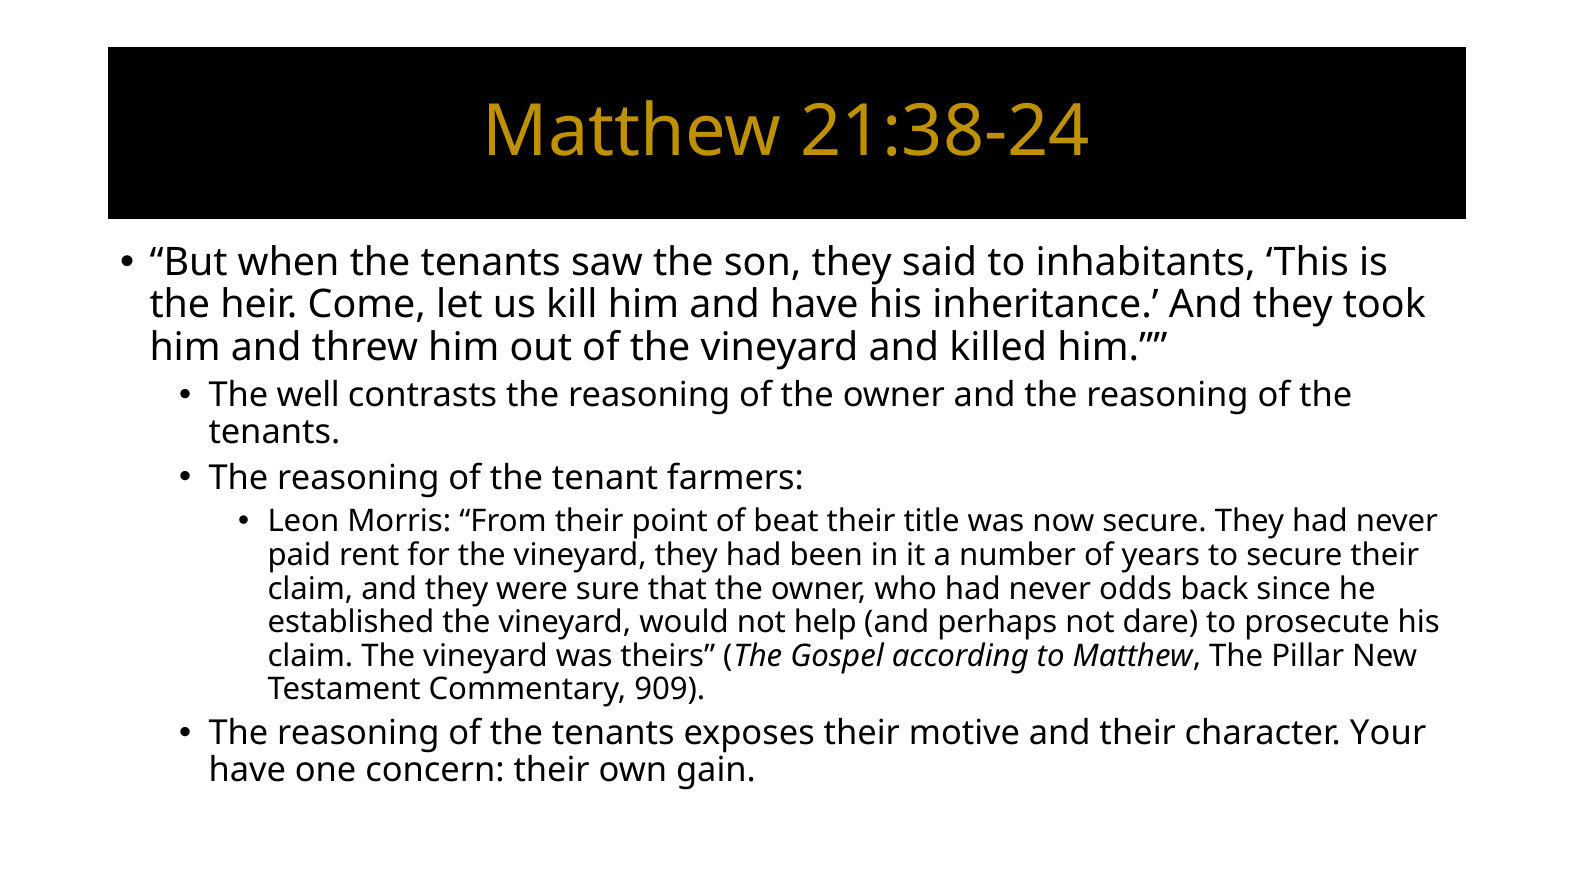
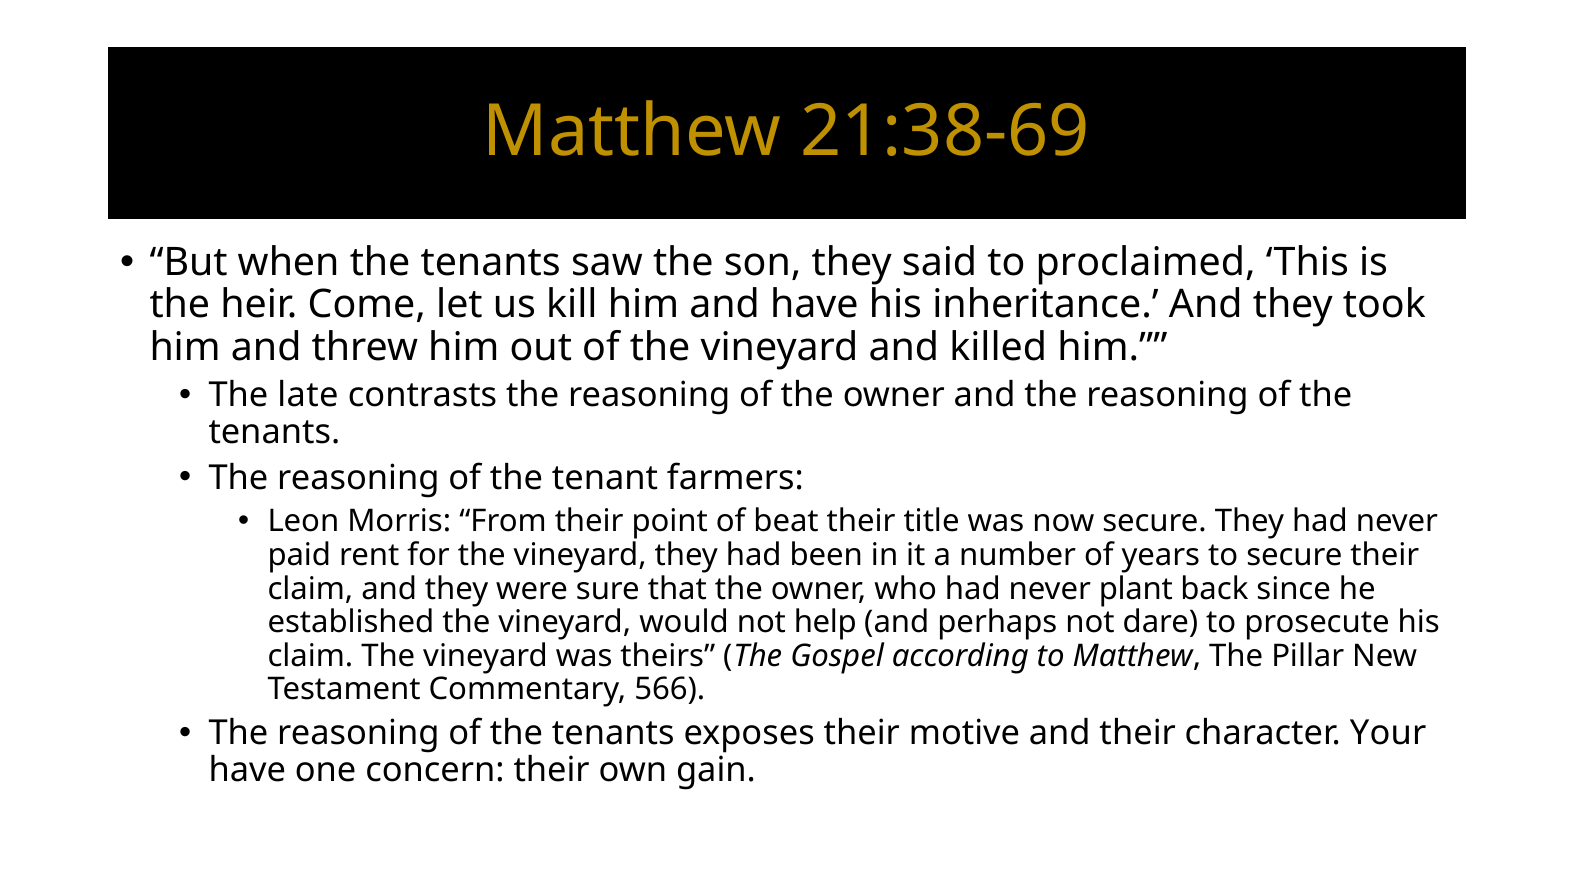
21:38-24: 21:38-24 -> 21:38-69 (945, 132)
inhabitants: inhabitants -> proclaimed (1146, 263)
well: well -> late (308, 396)
odds: odds -> plant (1136, 589)
909: 909 -> 566 (670, 690)
